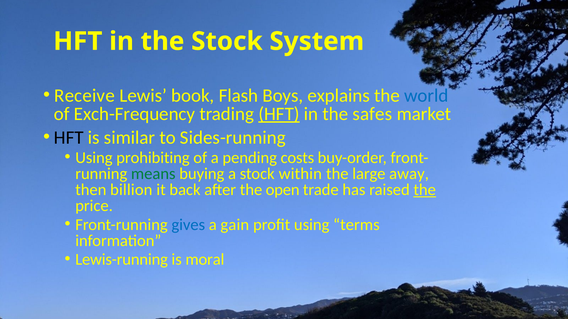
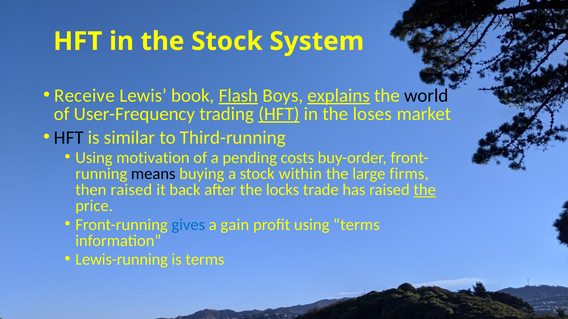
Flash underline: none -> present (238, 96)
explains underline: none -> present (339, 96)
world colour: blue -> black (426, 96)
Exch-Frequency: Exch-Frequency -> User-Frequency (135, 114)
safes: safes -> loses (372, 114)
Sides-running: Sides-running -> Third-running (233, 138)
prohibiting: prohibiting -> motivation (153, 158)
means colour: green -> black (153, 174)
away: away -> firms (409, 174)
then billion: billion -> raised (131, 190)
open: open -> locks (283, 190)
is moral: moral -> terms (205, 260)
